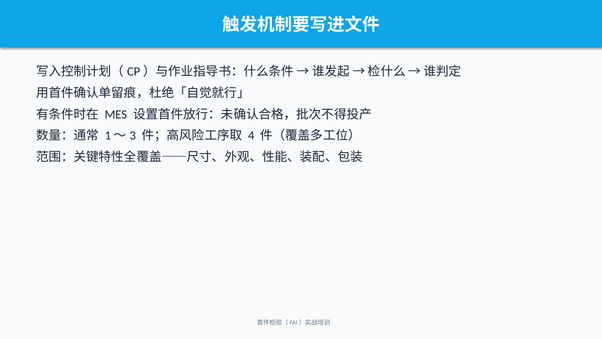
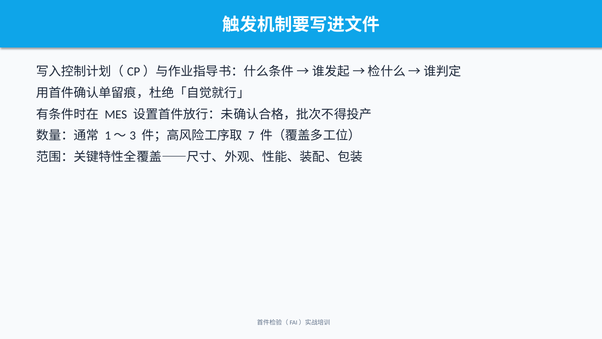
4: 4 -> 7 (251, 136)
